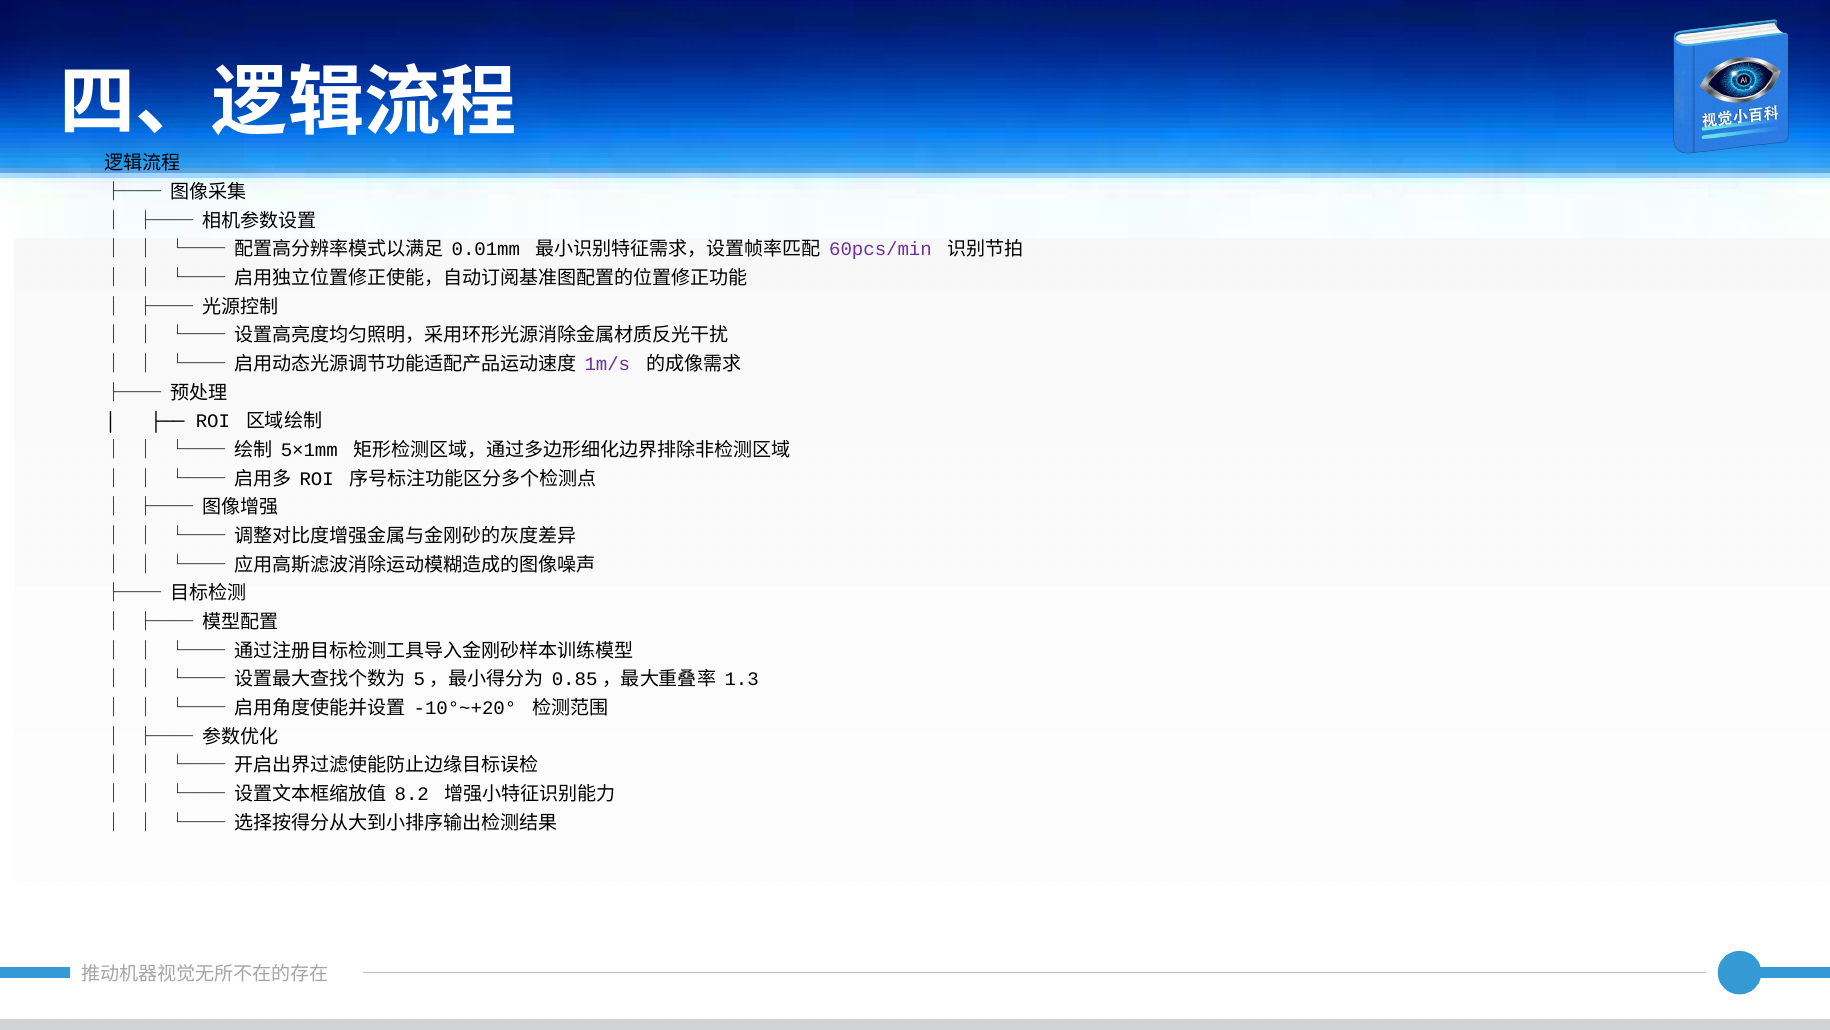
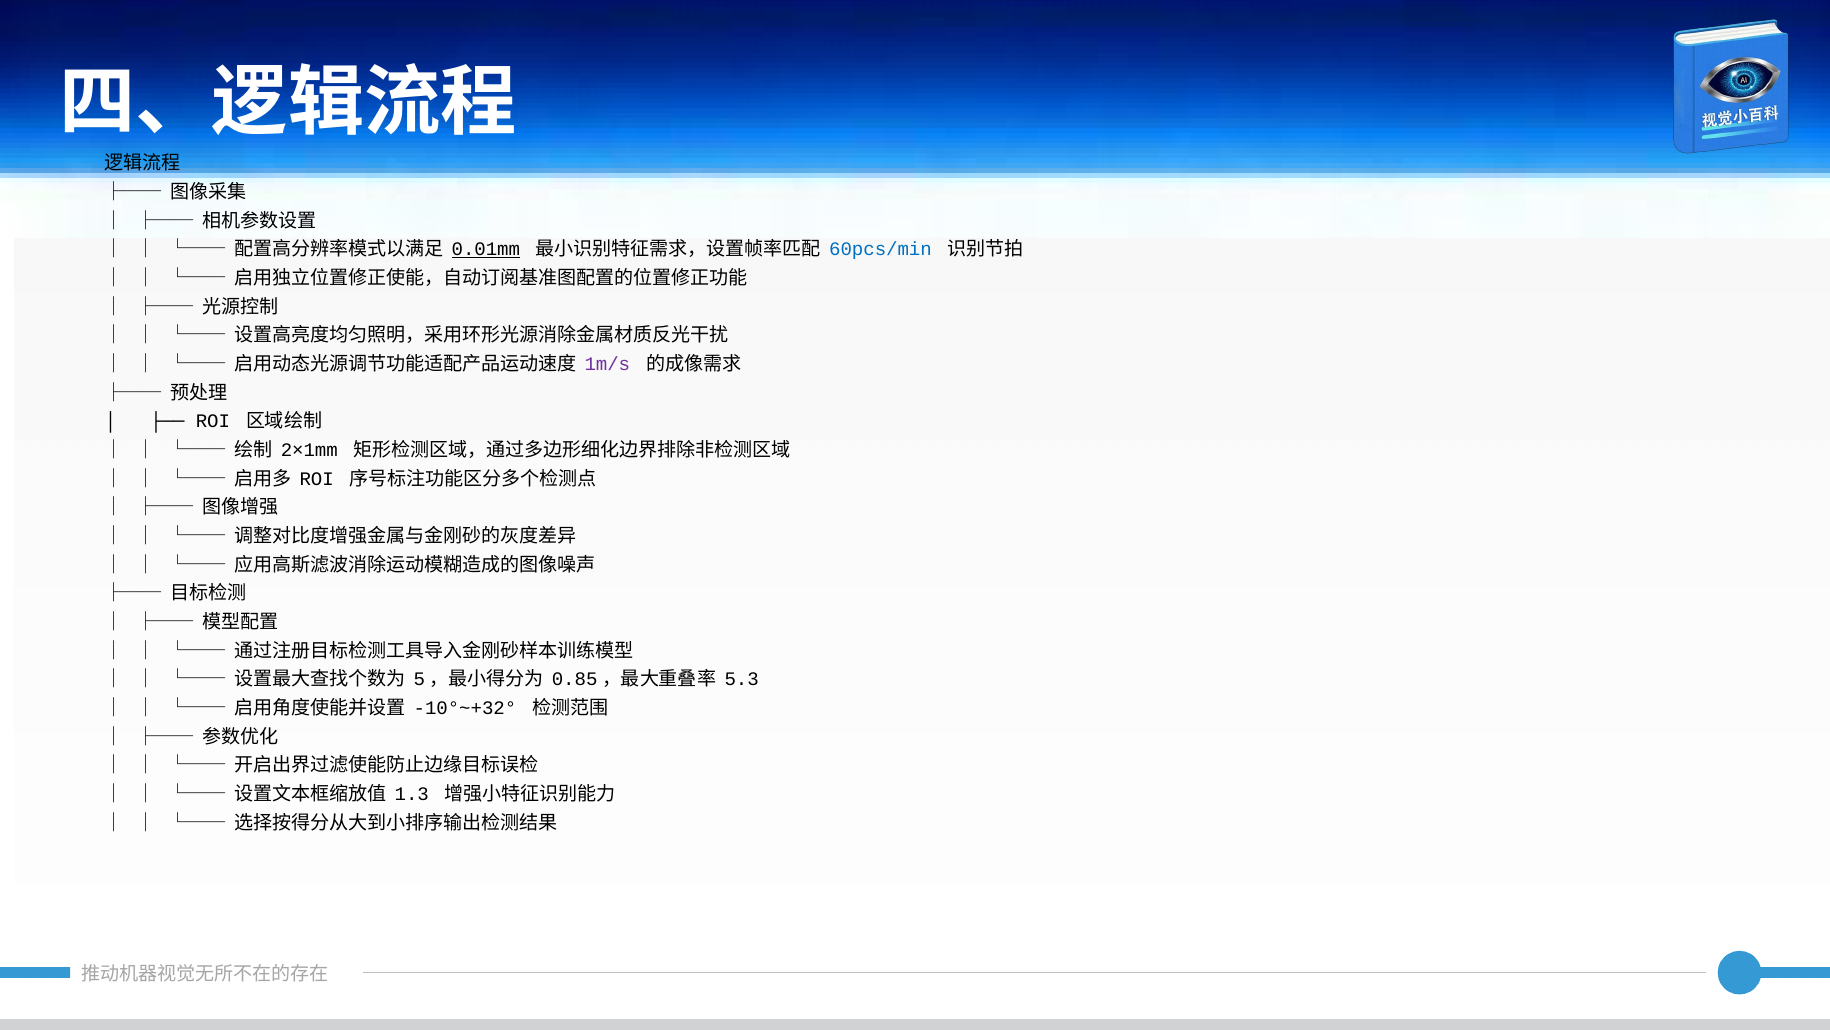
0.01mm underline: none -> present (486, 250)
60pcs/min colour: purple -> blue (880, 250)
5×1mm: 5×1mm -> 2×1mm (309, 450)
1.3: 1.3 -> 5.3 (742, 679)
-10°~+20°: -10°~+20° -> -10°~+32° (465, 708)
8.2: 8.2 -> 1.3 (412, 794)
